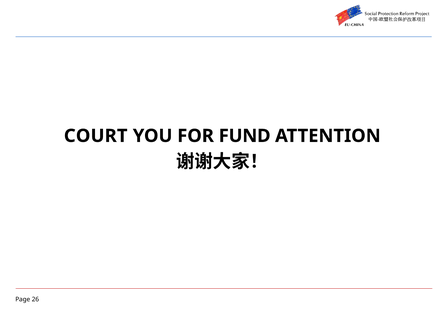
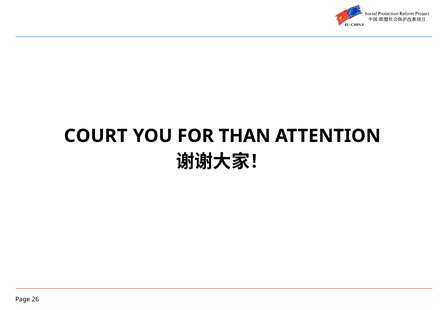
FUND: FUND -> THAN (245, 136)
